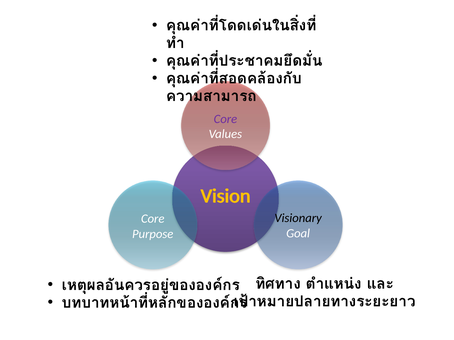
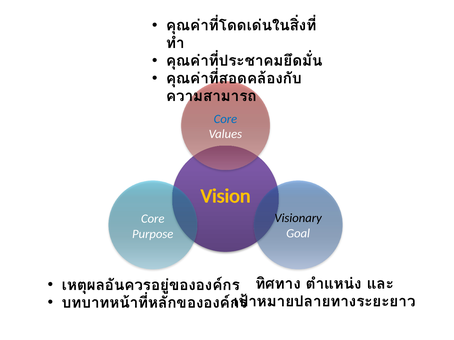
Core colour: purple -> blue (225, 119)
